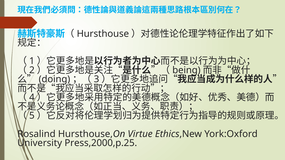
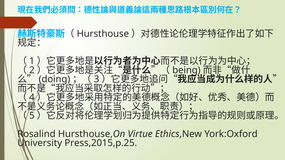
Press,2000,p.25: Press,2000,p.25 -> Press,2015,p.25 (101, 143)
